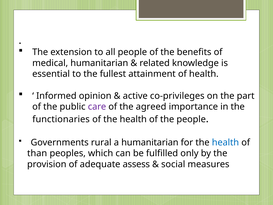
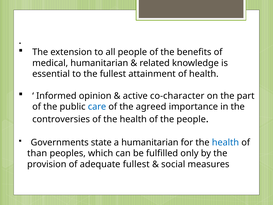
co-privileges: co-privileges -> co-character (177, 96)
care colour: purple -> blue (97, 107)
functionaries: functionaries -> controversies (61, 119)
rural: rural -> state (101, 142)
adequate assess: assess -> fullest (136, 164)
